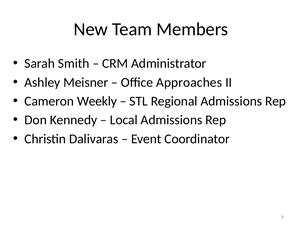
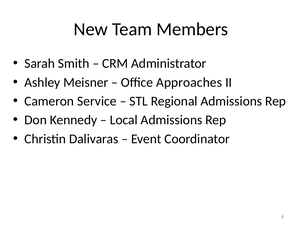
Weekly: Weekly -> Service (97, 101)
